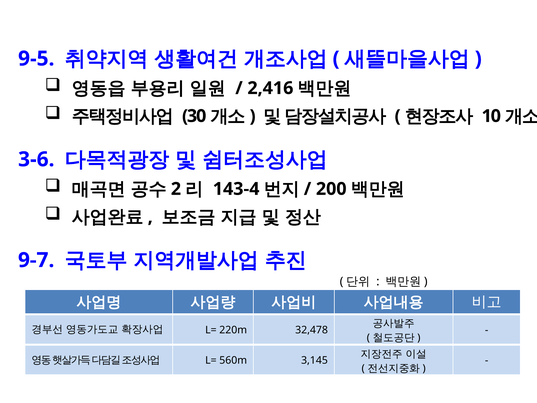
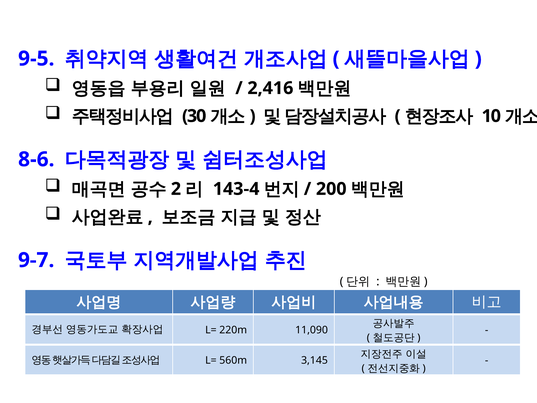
3-6: 3-6 -> 8-6 (36, 159)
32,478: 32,478 -> 11,090 (312, 330)
